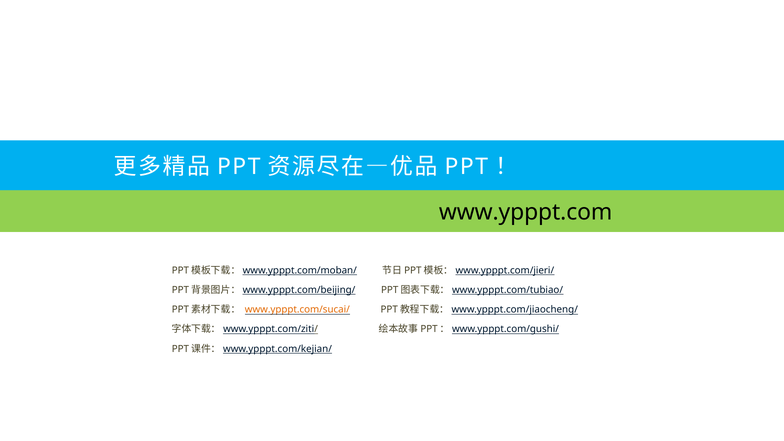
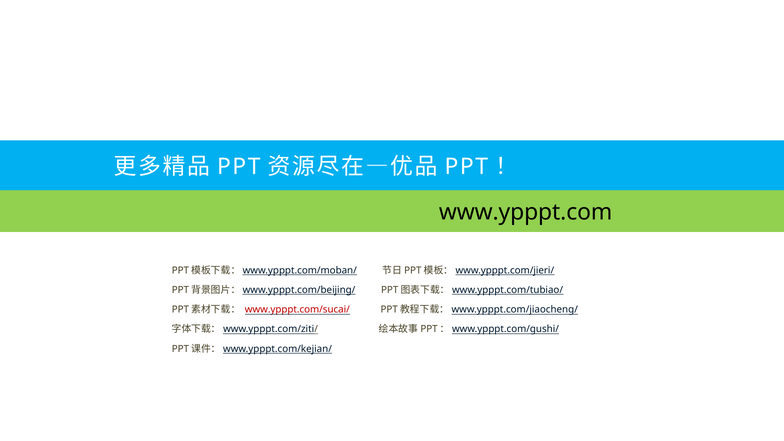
www.ypppt.com/sucai/ colour: orange -> red (297, 310)
